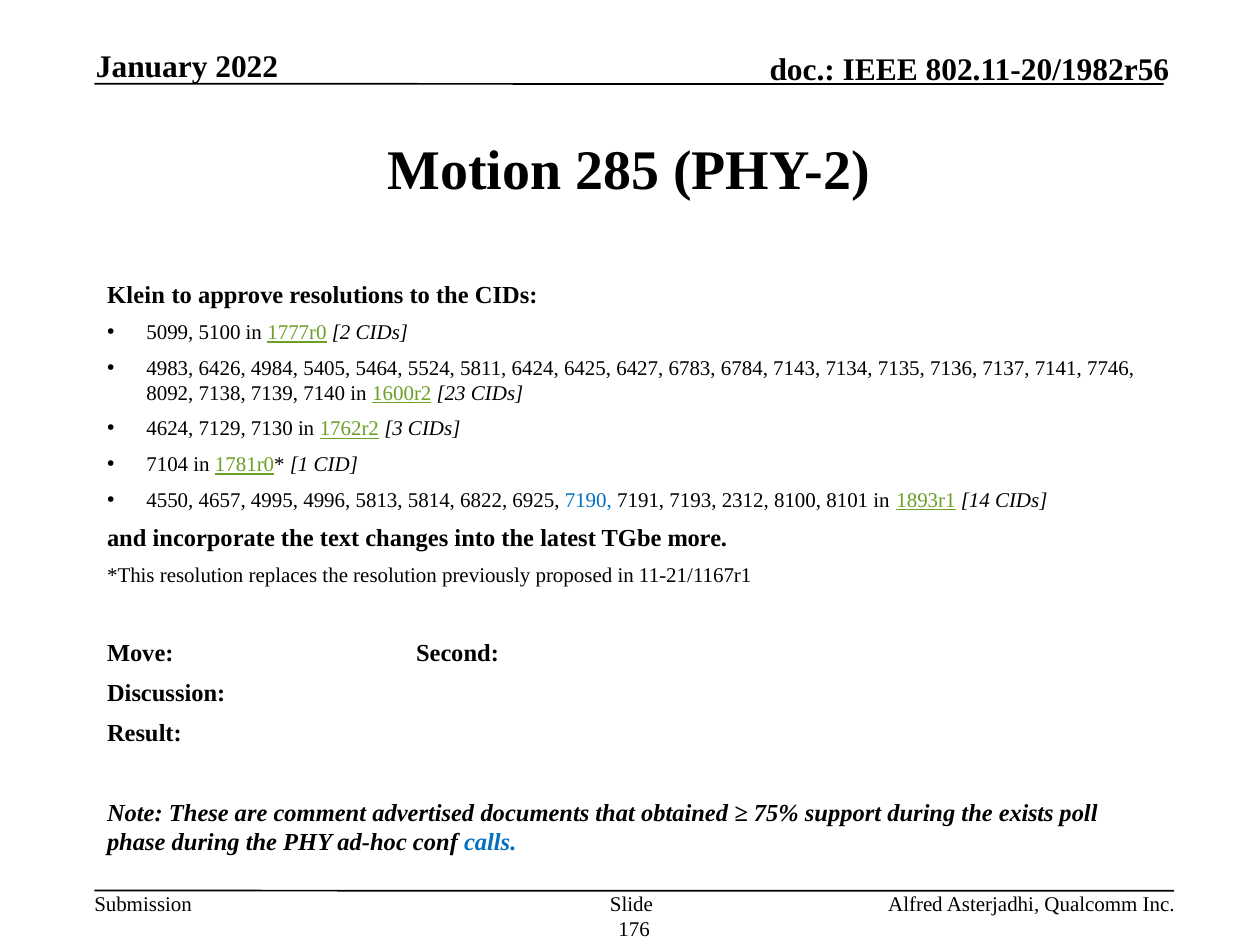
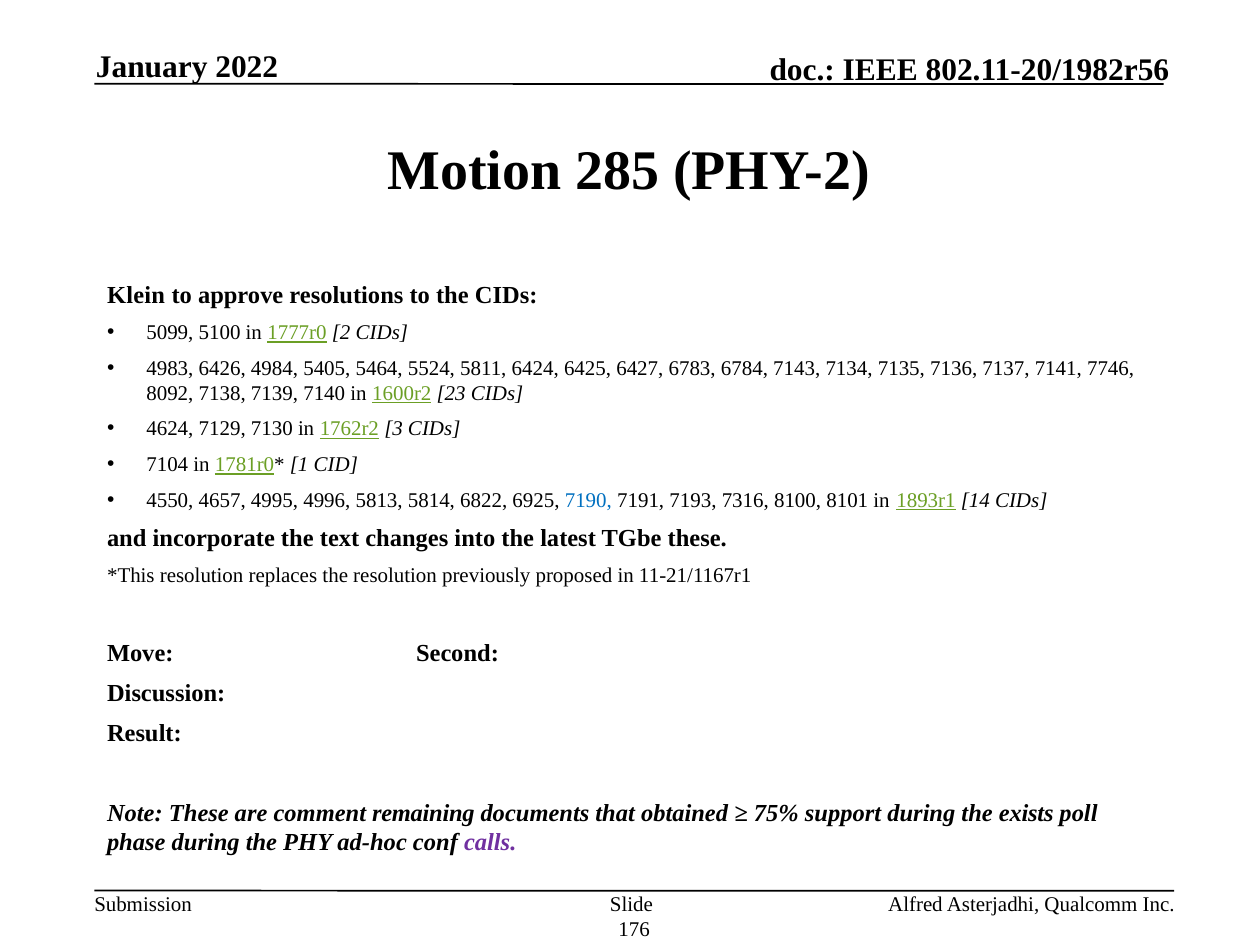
2312: 2312 -> 7316 (745, 501)
TGbe more: more -> these (697, 539)
advertised: advertised -> remaining (423, 813)
calls colour: blue -> purple (490, 843)
